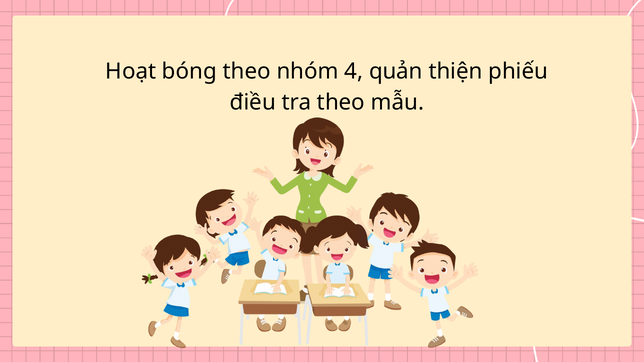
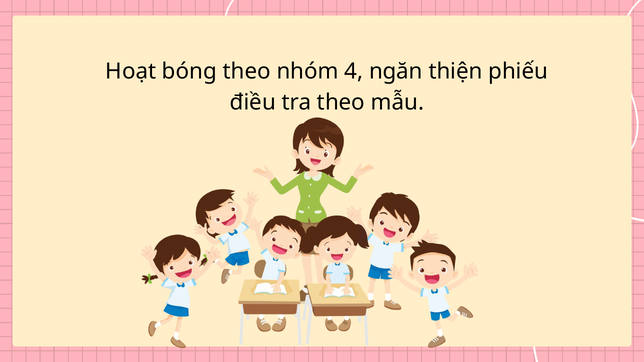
quản: quản -> ngăn (396, 71)
